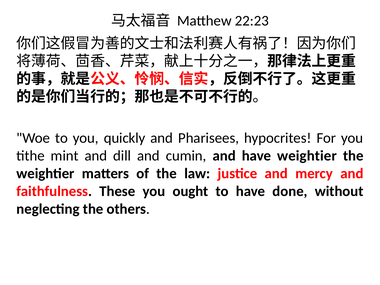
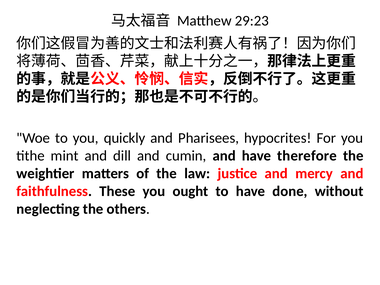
22:23: 22:23 -> 29:23 (252, 21)
have weightier: weightier -> therefore (307, 156)
